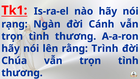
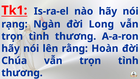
Cánh: Cánh -> Long (101, 24)
Trình: Trình -> Hoàn (105, 48)
